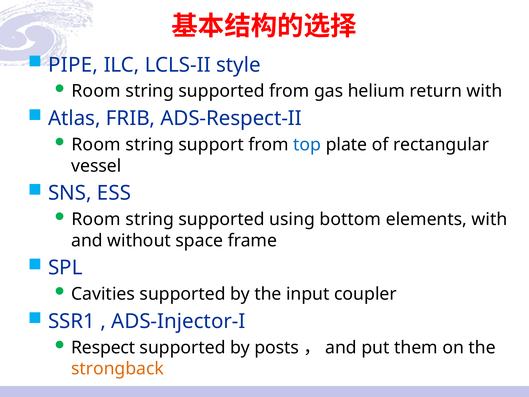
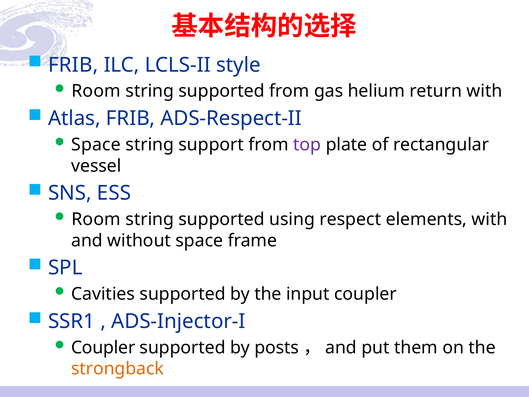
PIPE: PIPE -> FRIB (73, 65)
Room: Room -> Space (96, 145)
top colour: blue -> purple (307, 145)
bottom: bottom -> respect (350, 219)
Respect: Respect -> Coupler (103, 347)
